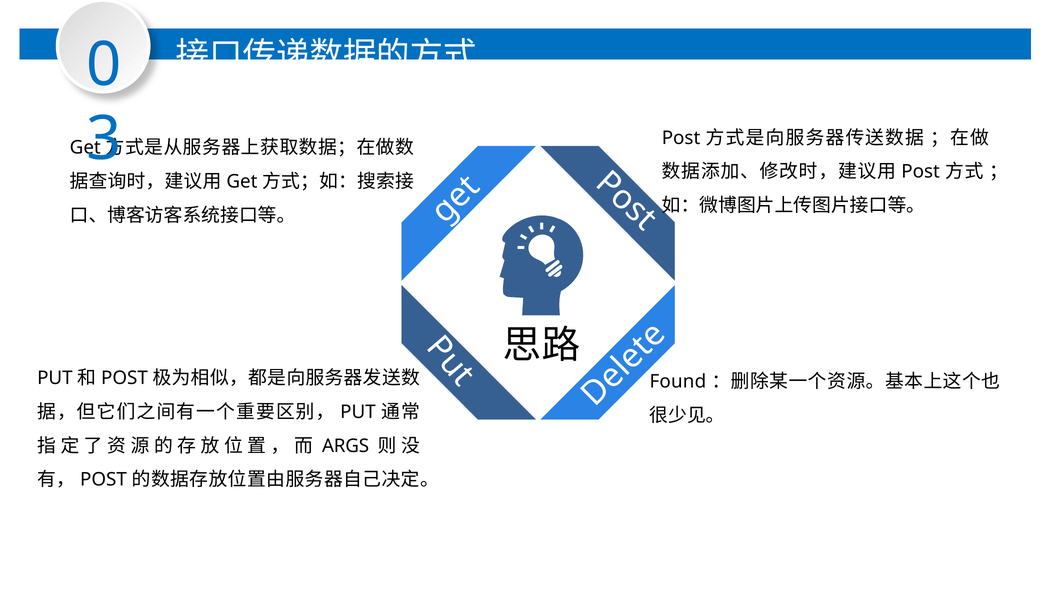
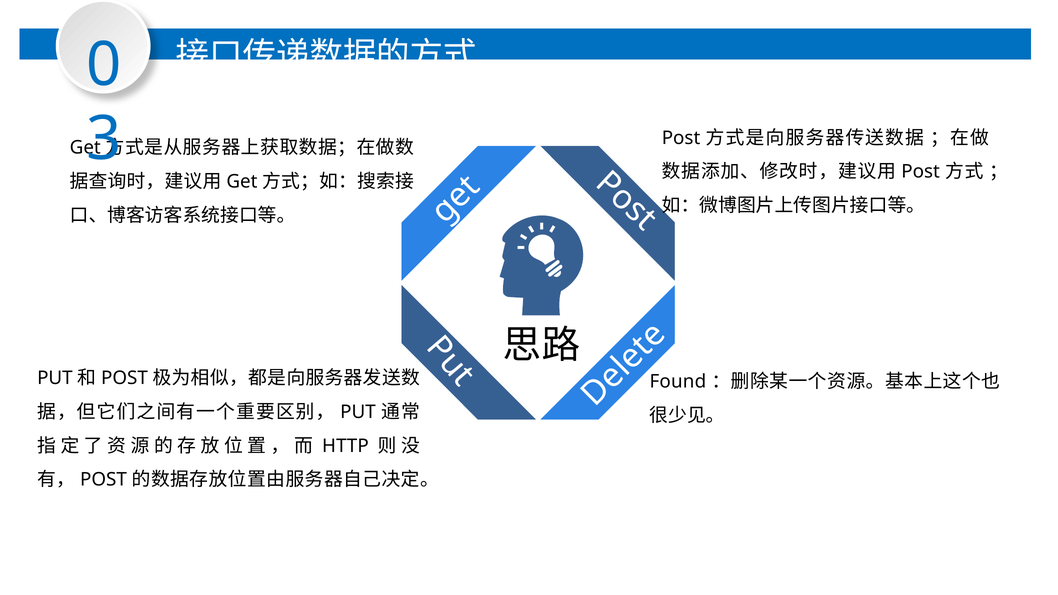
ARGS: ARGS -> HTTP (345, 446)
